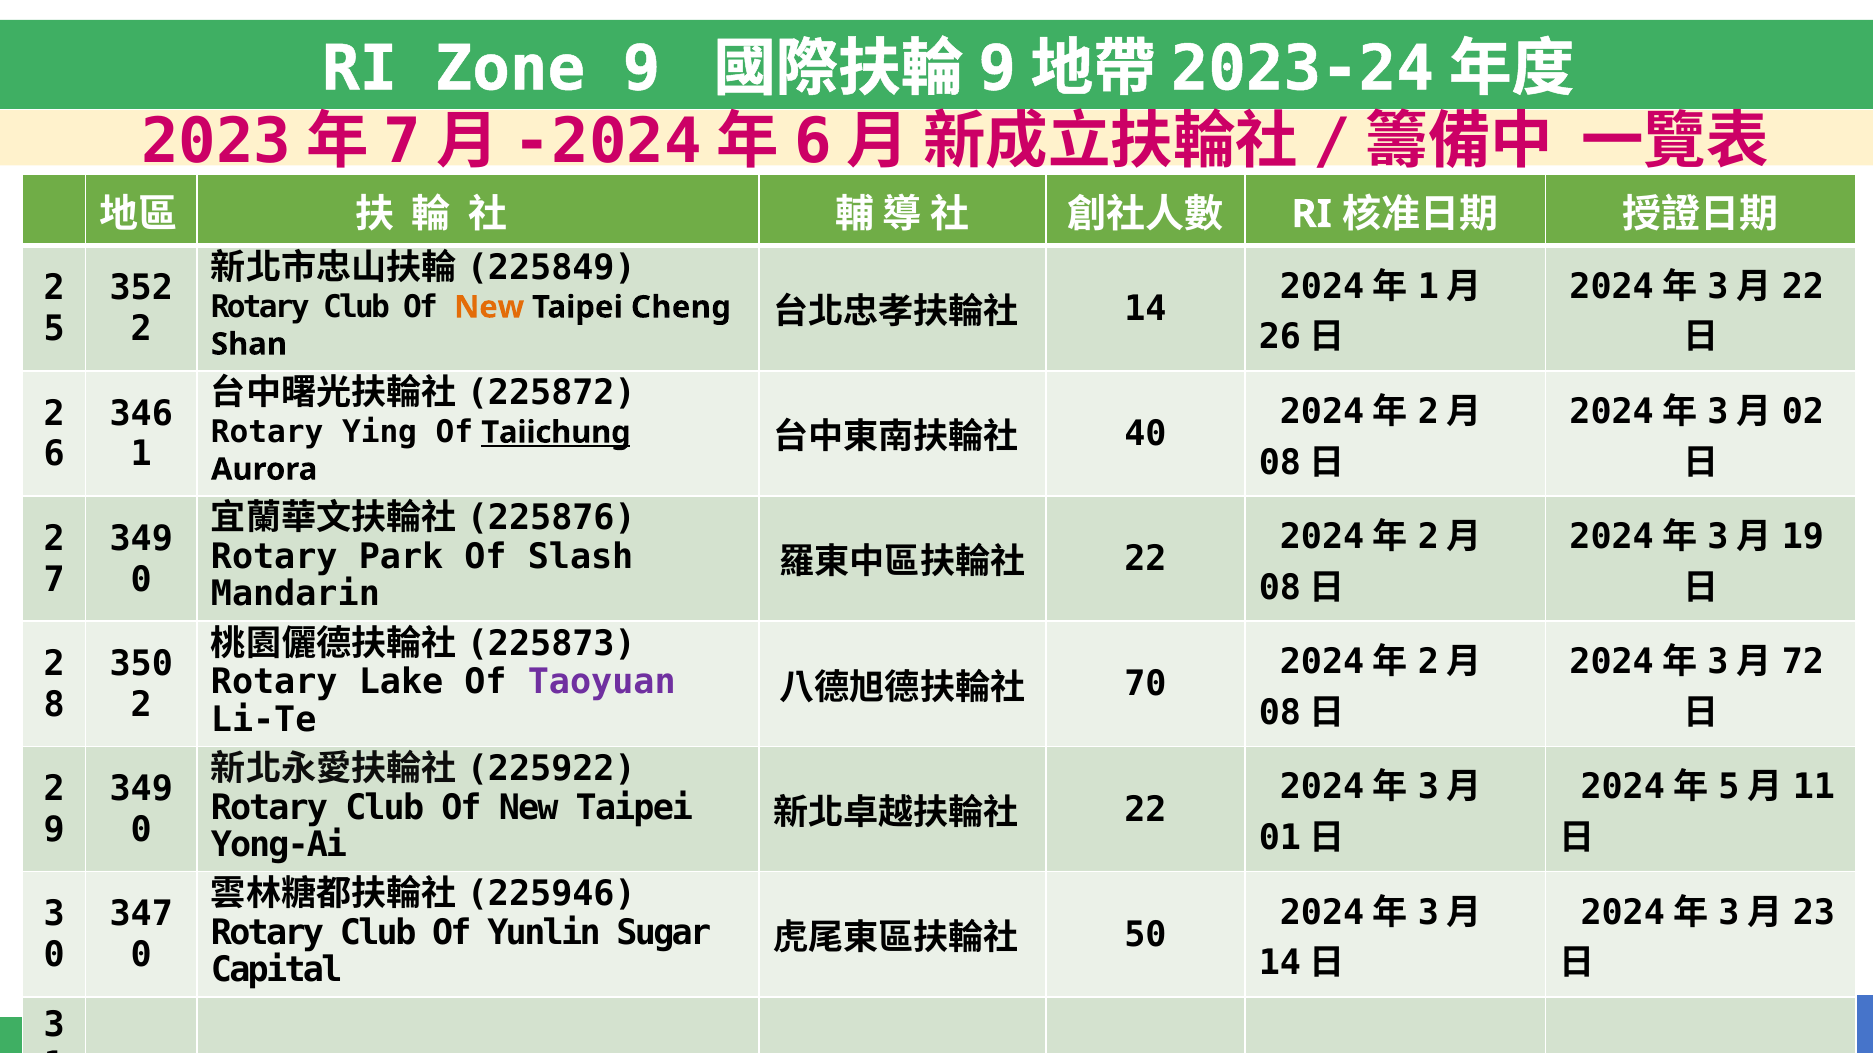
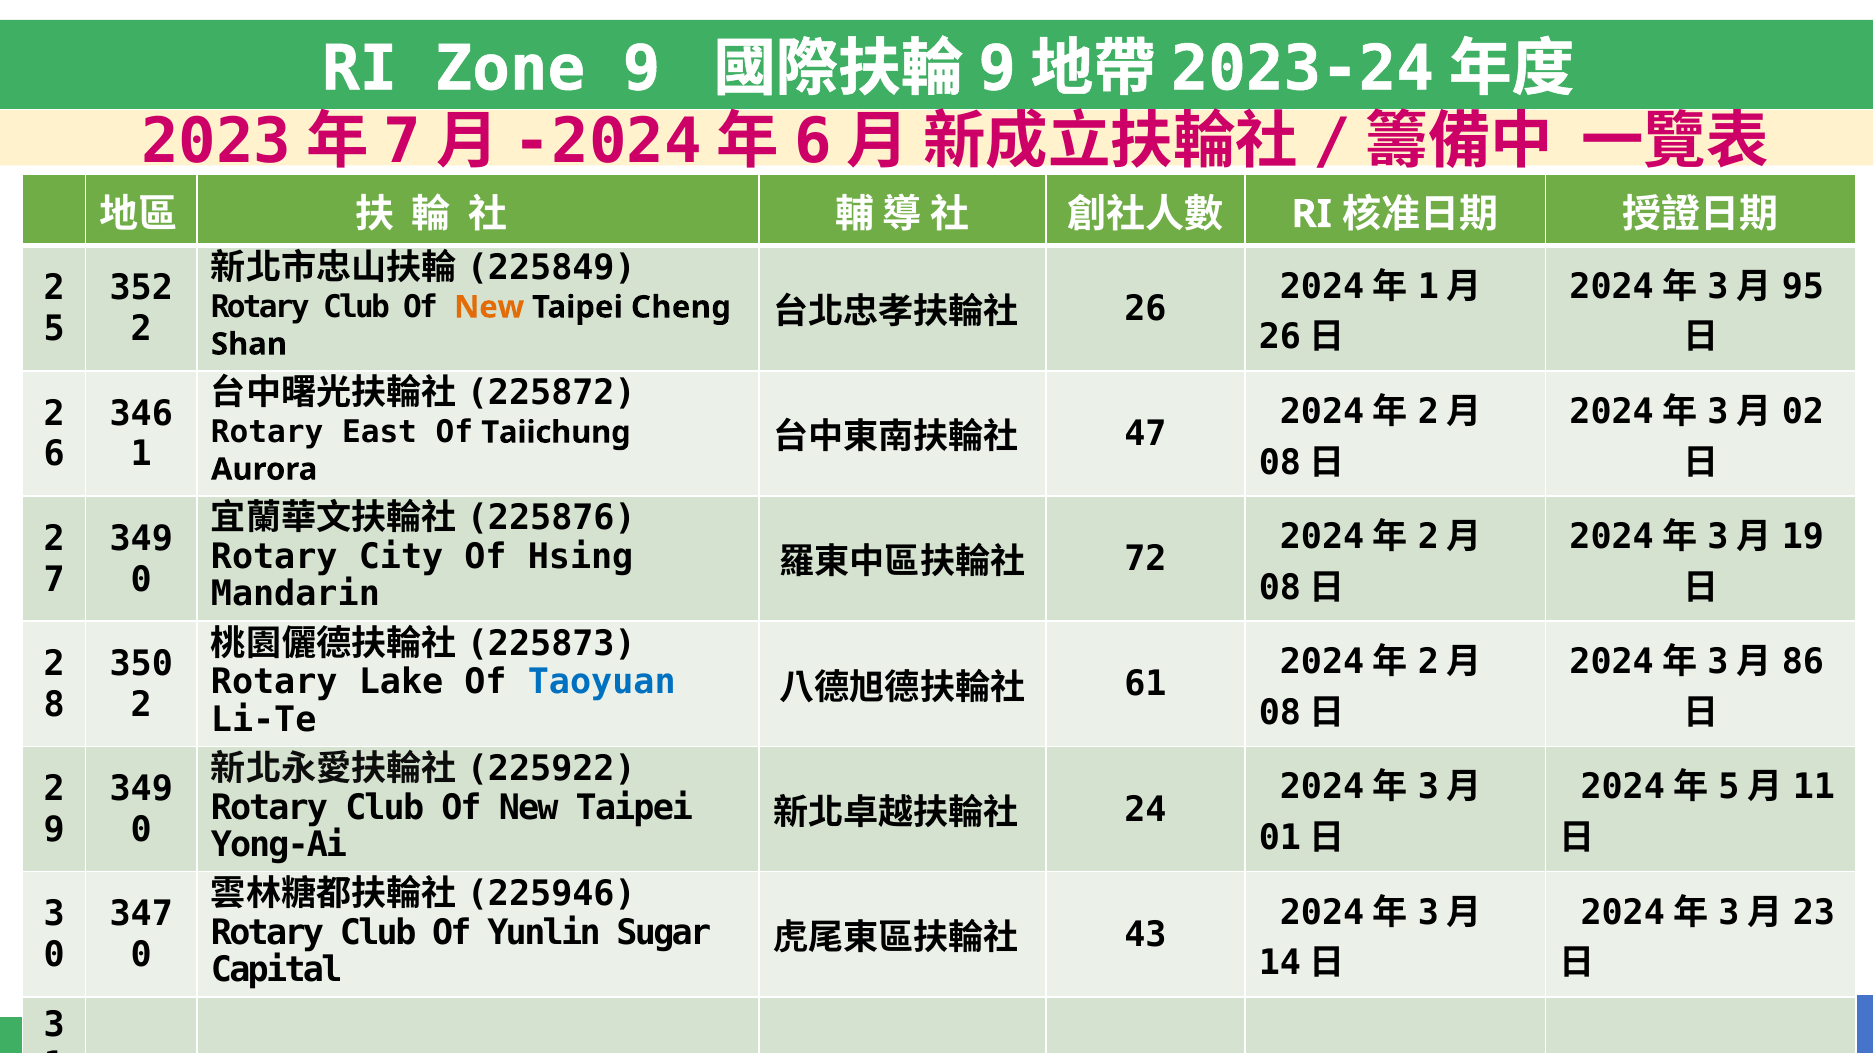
22: 22 -> 95 (1803, 287)
14: 14 -> 26 (1145, 309)
Ying: Ying -> East (380, 433)
Taiichung underline: present -> none (556, 433)
40: 40 -> 47 (1145, 434)
Park: Park -> City (401, 557)
Slash: Slash -> Hsing (581, 557)
22: 22 -> 72 (1145, 559)
72: 72 -> 86 (1803, 662)
Taoyuan colour: purple -> blue (602, 683)
70: 70 -> 61 (1145, 685)
22: 22 -> 24 (1145, 810)
50: 50 -> 43 (1145, 935)
